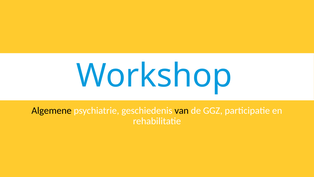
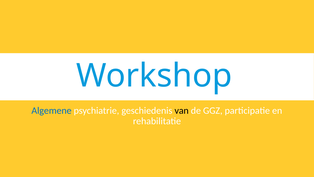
Algemene colour: black -> blue (51, 110)
